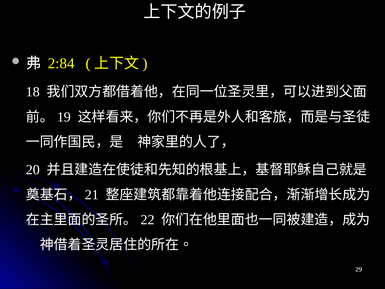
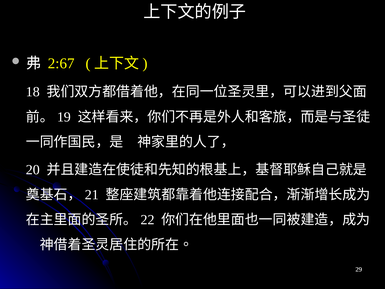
2:84: 2:84 -> 2:67 (61, 63)
